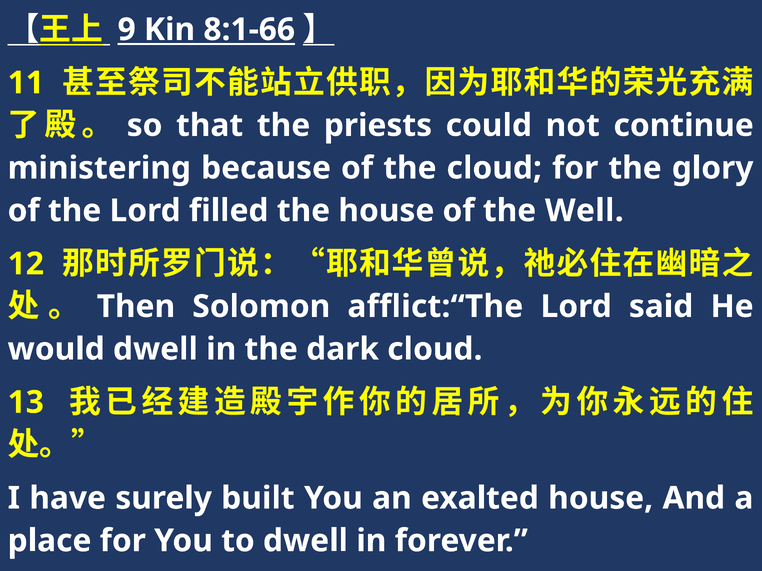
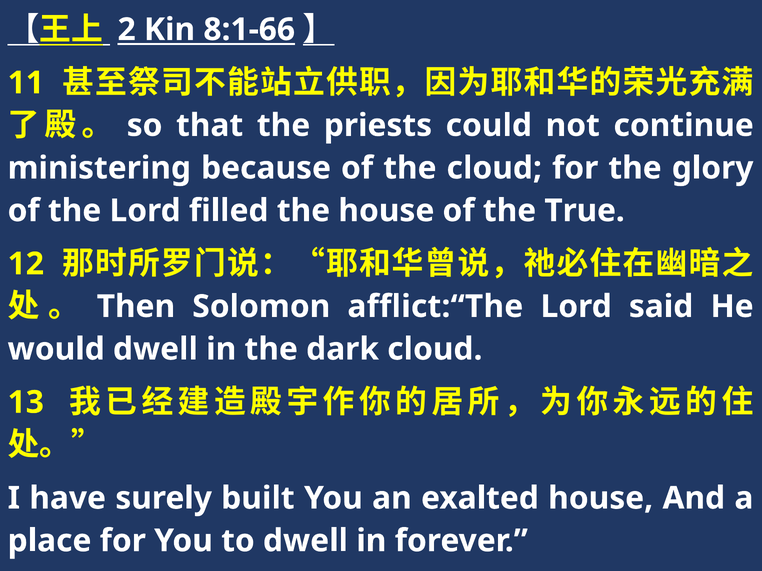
9: 9 -> 2 (127, 30)
Well: Well -> True (585, 211)
